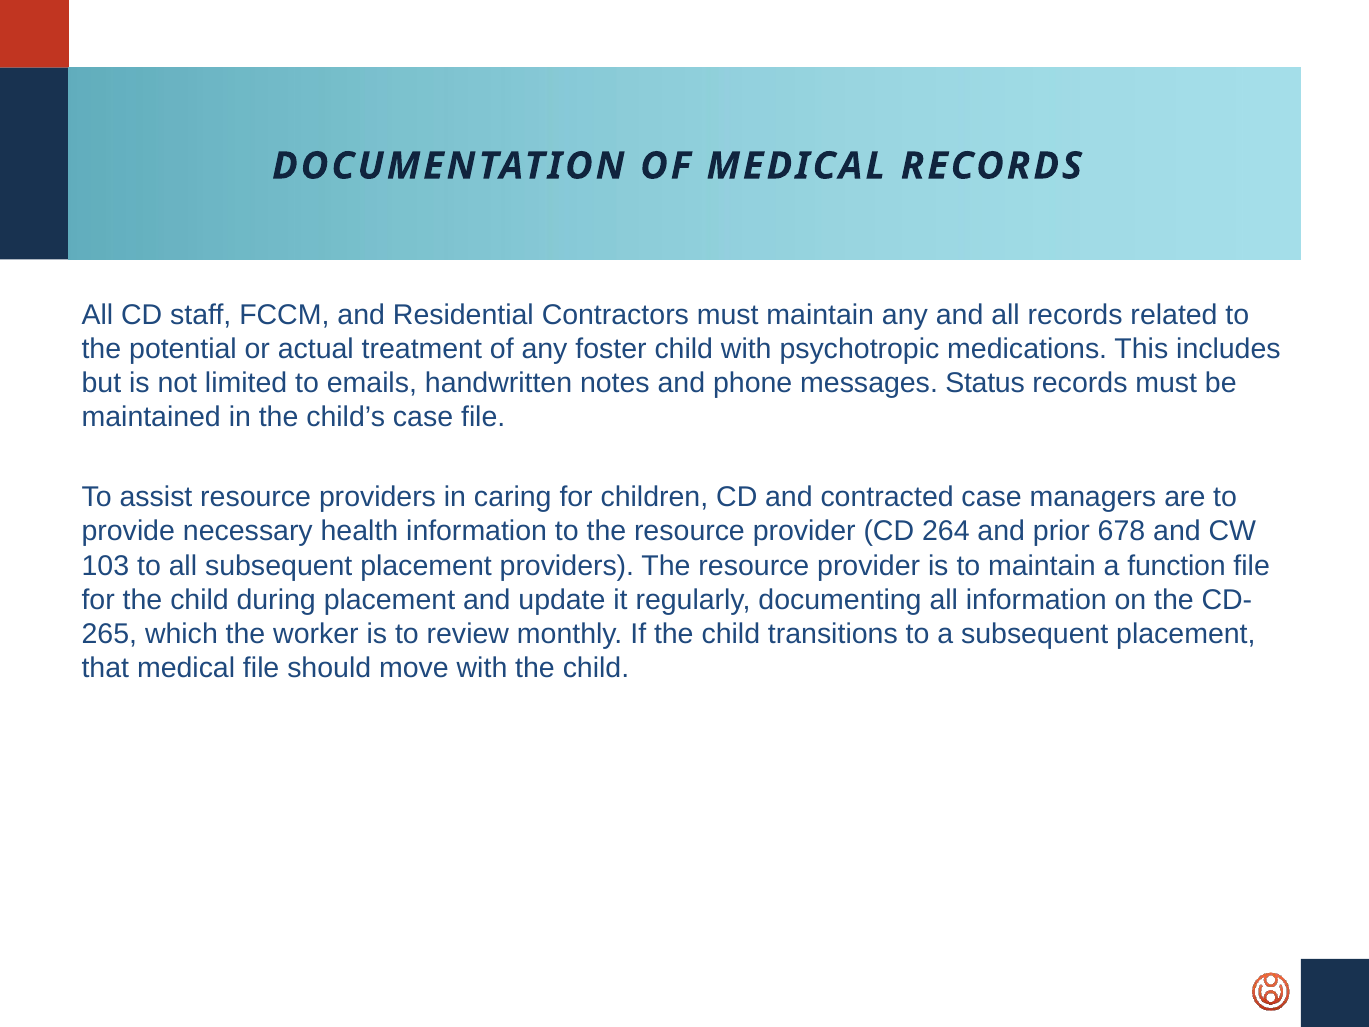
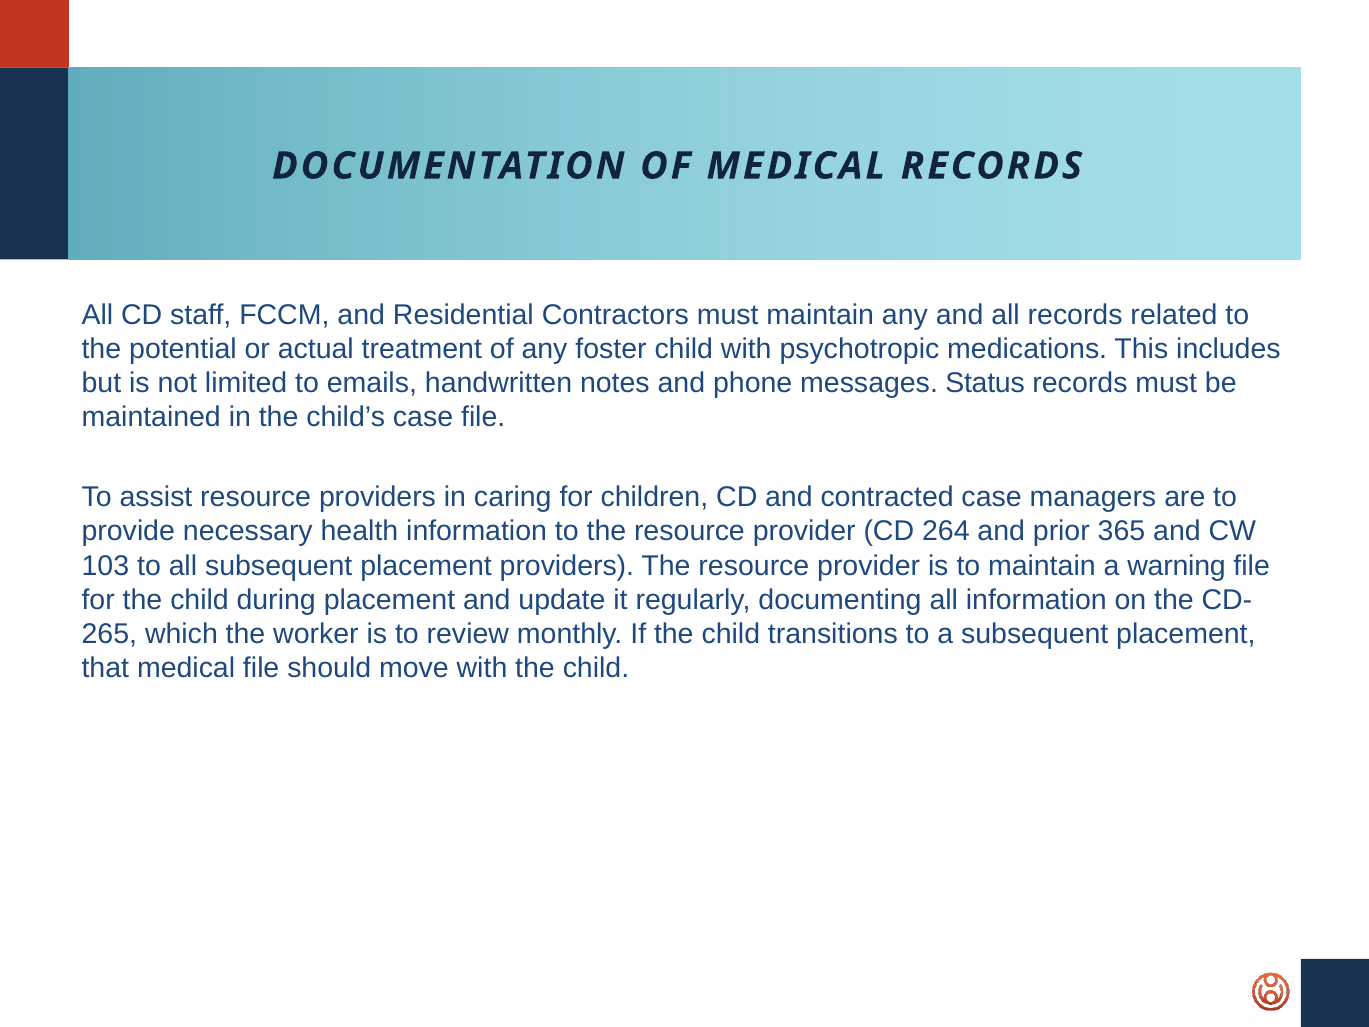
678: 678 -> 365 (1121, 531)
function: function -> warning (1177, 566)
